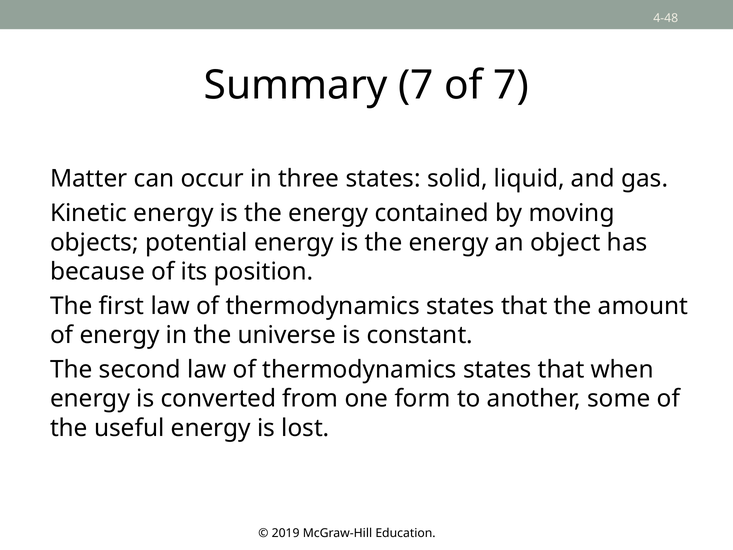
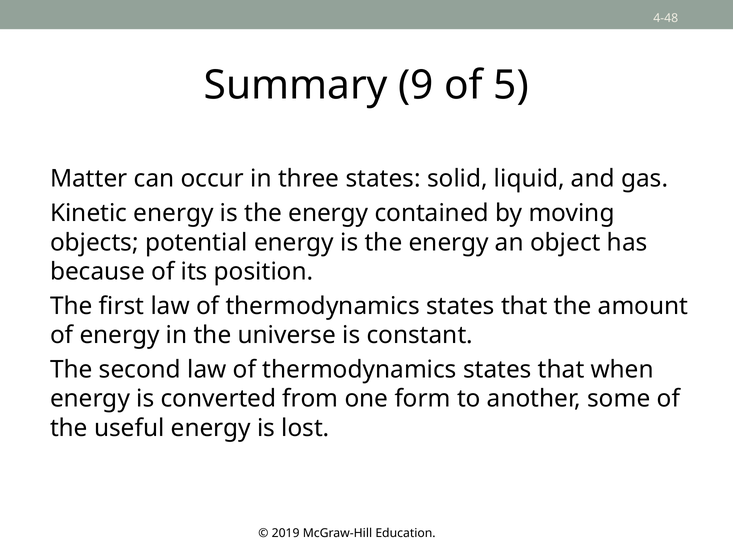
Summary 7: 7 -> 9 (416, 85)
of 7: 7 -> 5 (511, 85)
